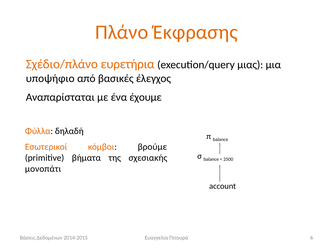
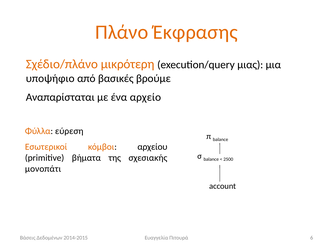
ευρετήρια: ευρετήρια -> μικρότερη (128, 64)
έλεγχος: έλεγχος -> βρούμε (153, 79)
έχουμε: έχουμε -> αρχείο (145, 97)
δηλαδή: δηλαδή -> εύρεση (69, 131)
βρούμε: βρούμε -> αρχείου (152, 147)
